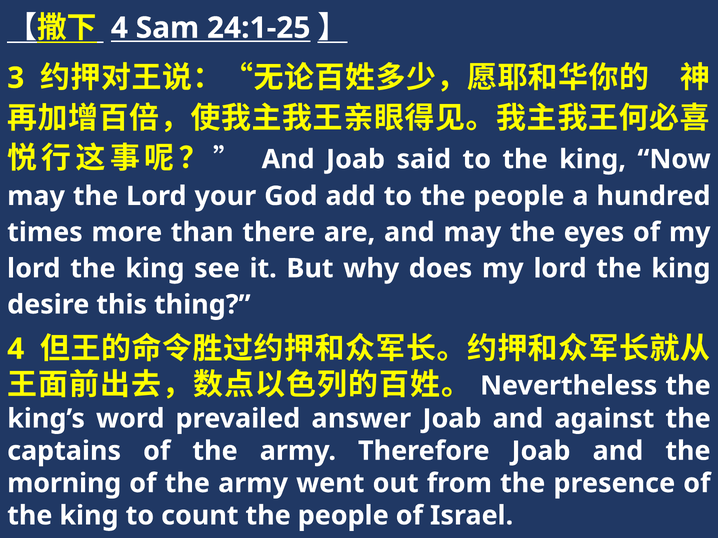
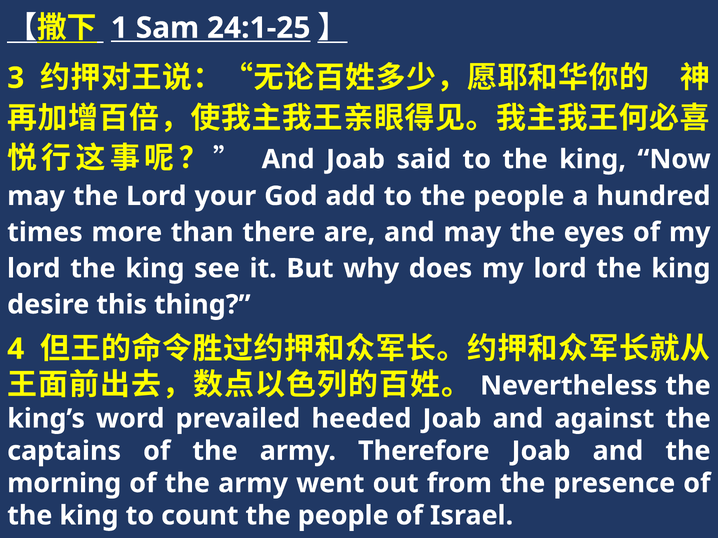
4: 4 -> 1 (119, 28)
answer: answer -> heeded (361, 419)
